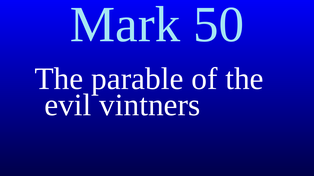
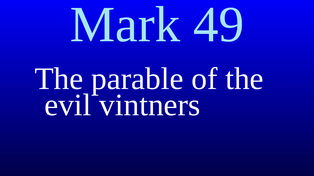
50: 50 -> 49 (219, 25)
